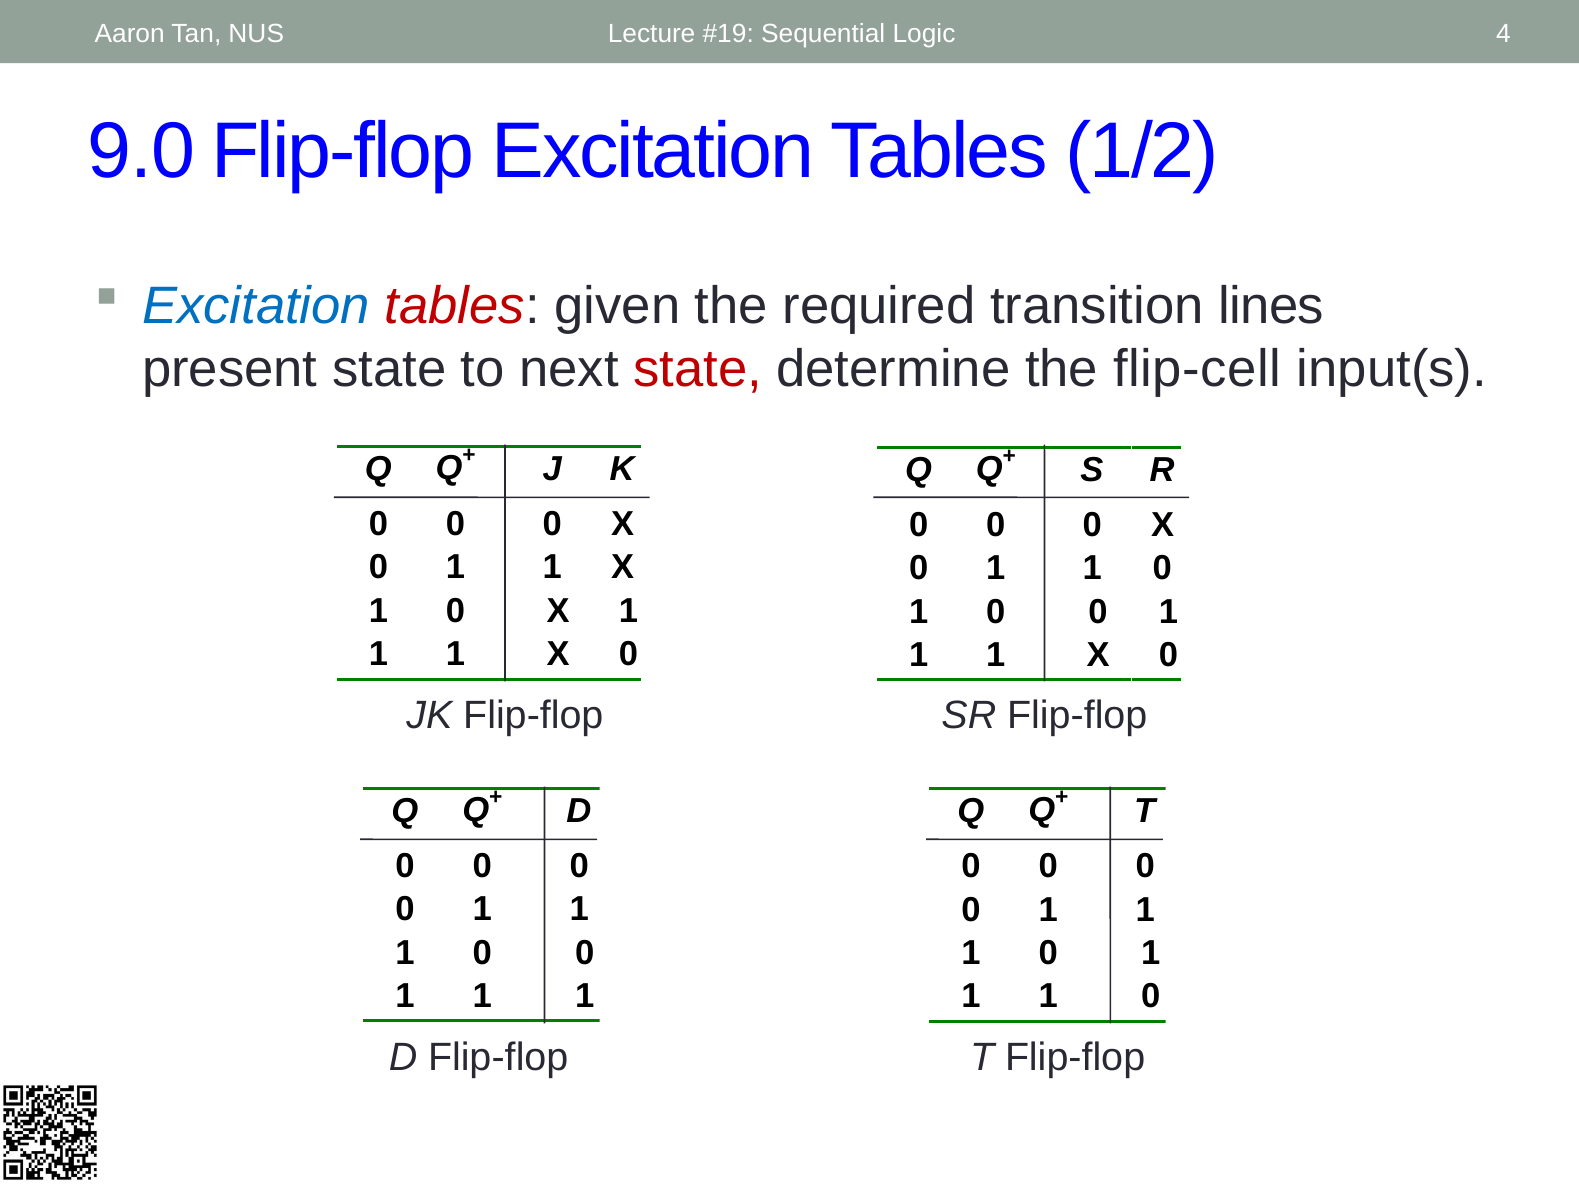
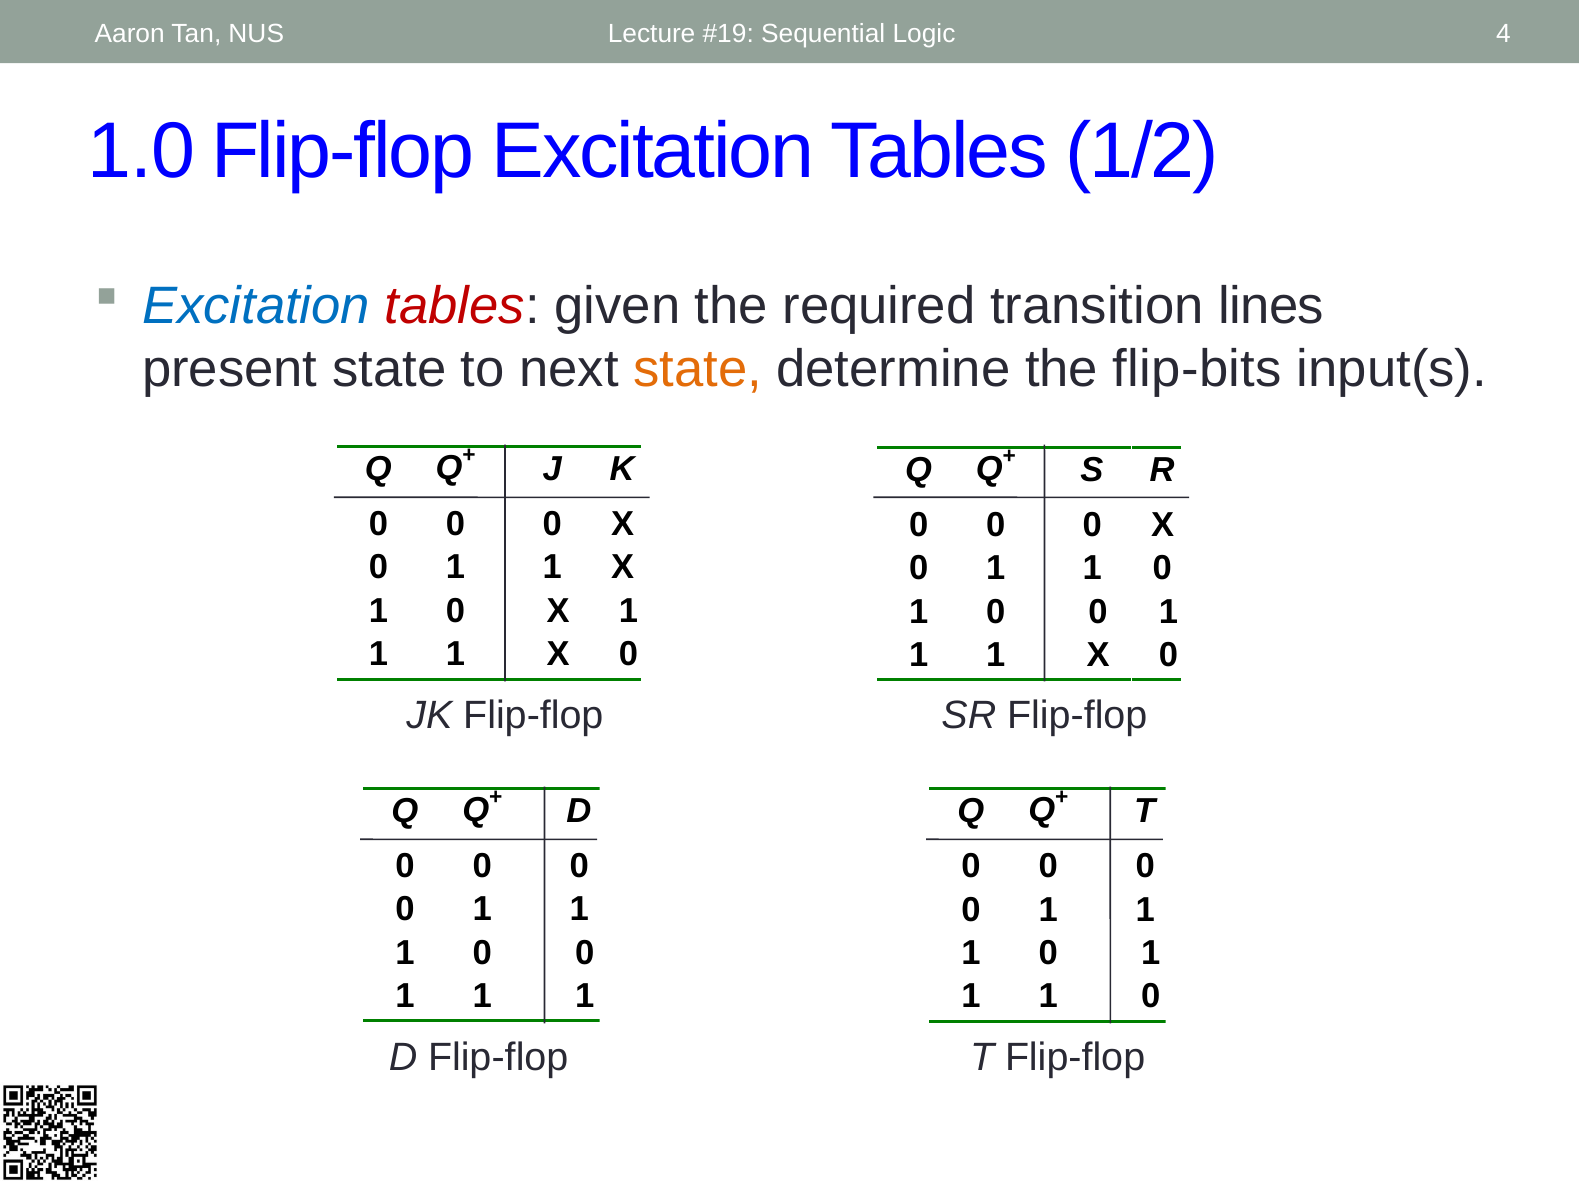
9.0: 9.0 -> 1.0 (141, 152)
state colour: red -> orange (698, 369)
flip-cell: flip-cell -> flip-bits (1197, 369)
